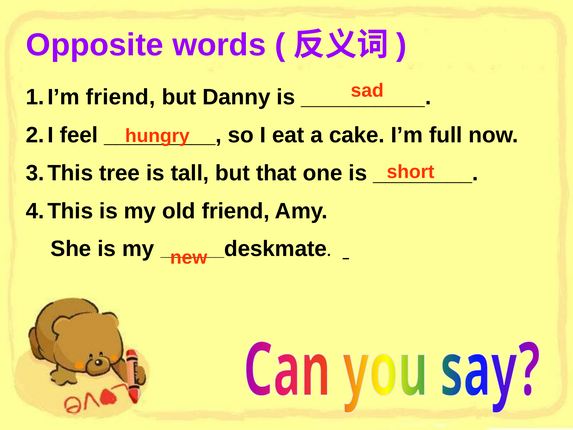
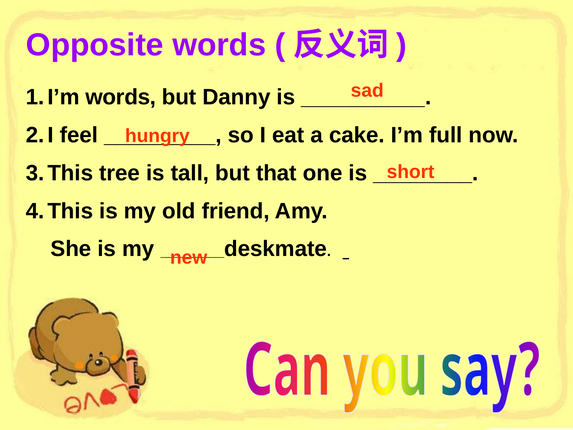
friend: friend -> words (121, 97)
